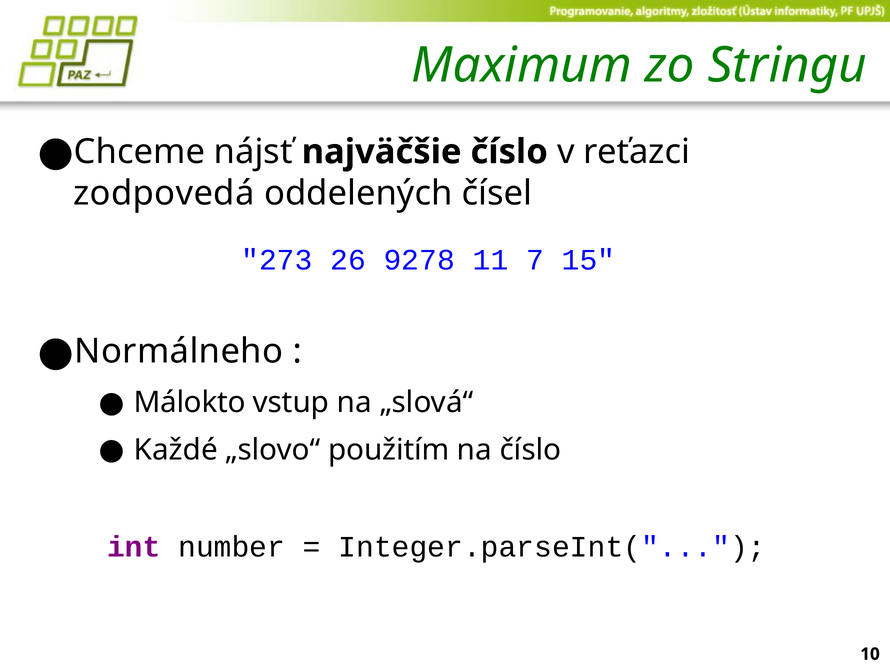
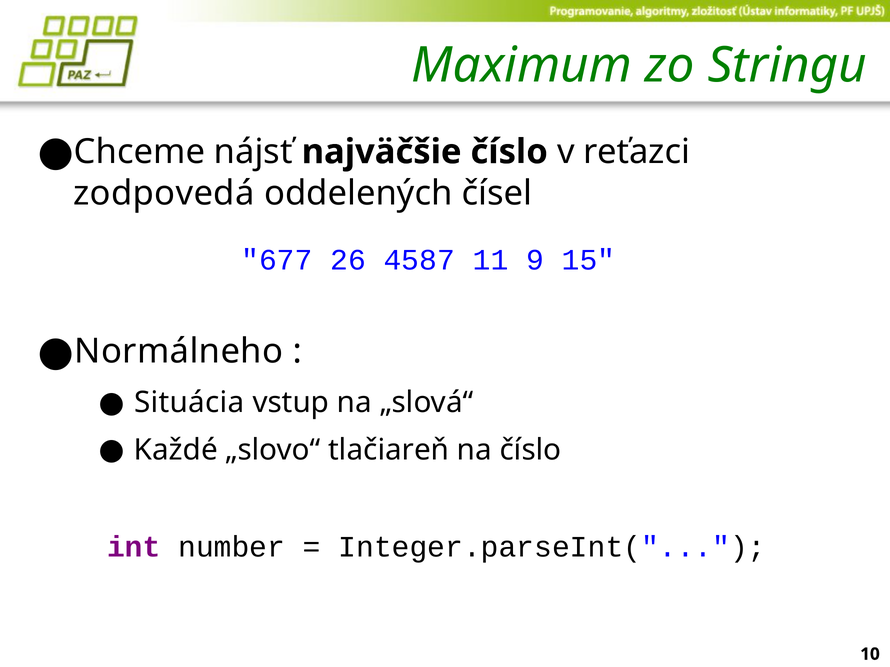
273: 273 -> 677 (277, 260)
9278: 9278 -> 4587 (419, 260)
7: 7 -> 9 (535, 260)
Málokto: Málokto -> Situácia (189, 403)
použitím: použitím -> tlačiareň (389, 450)
